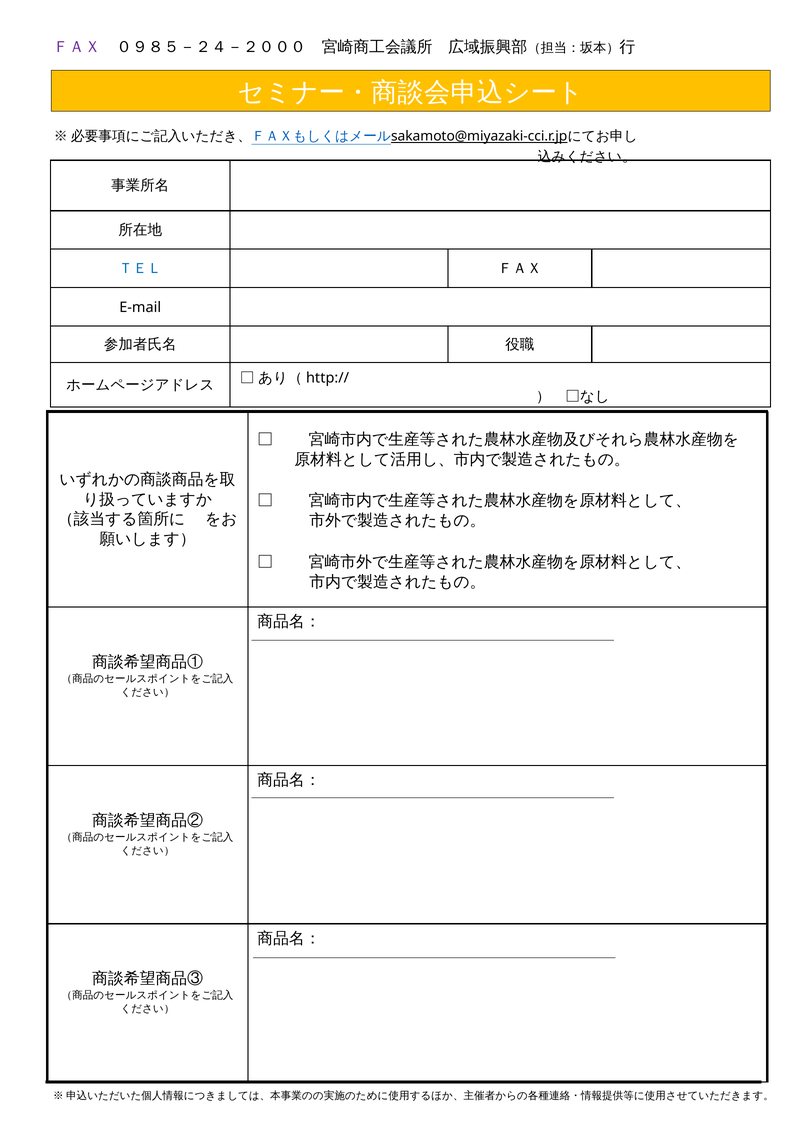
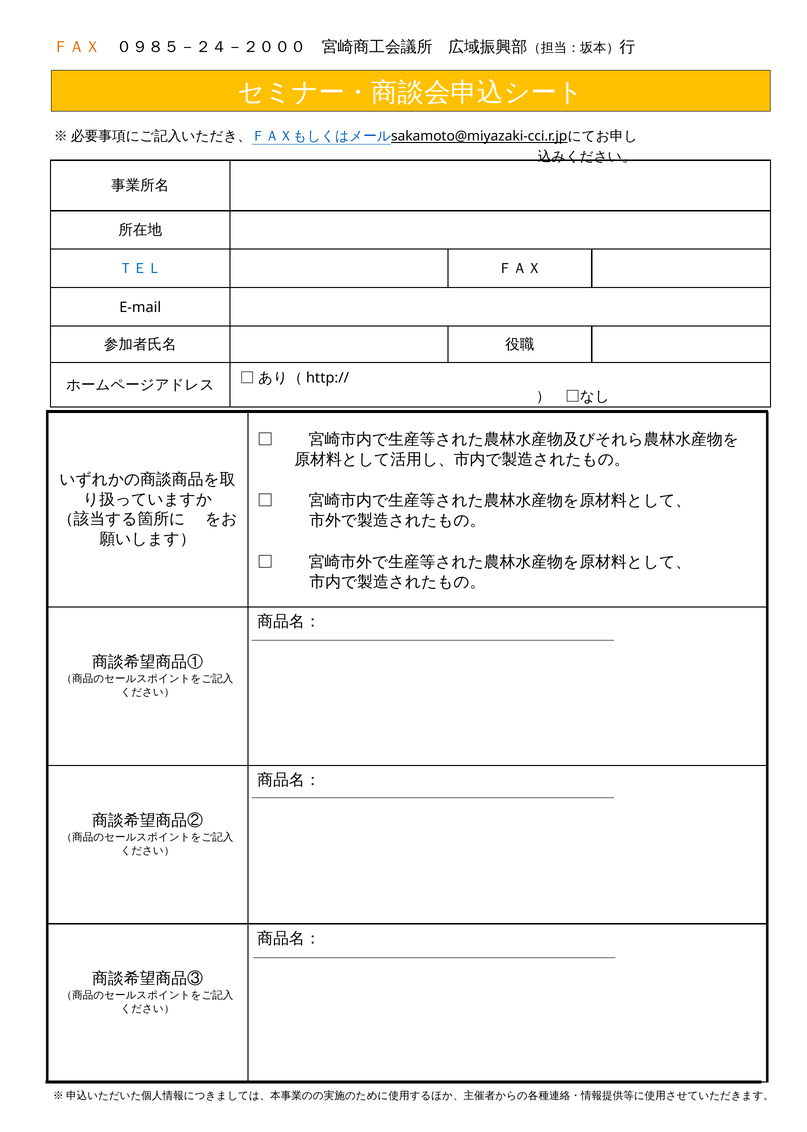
ＦＡＸ colour: purple -> orange (77, 47)
